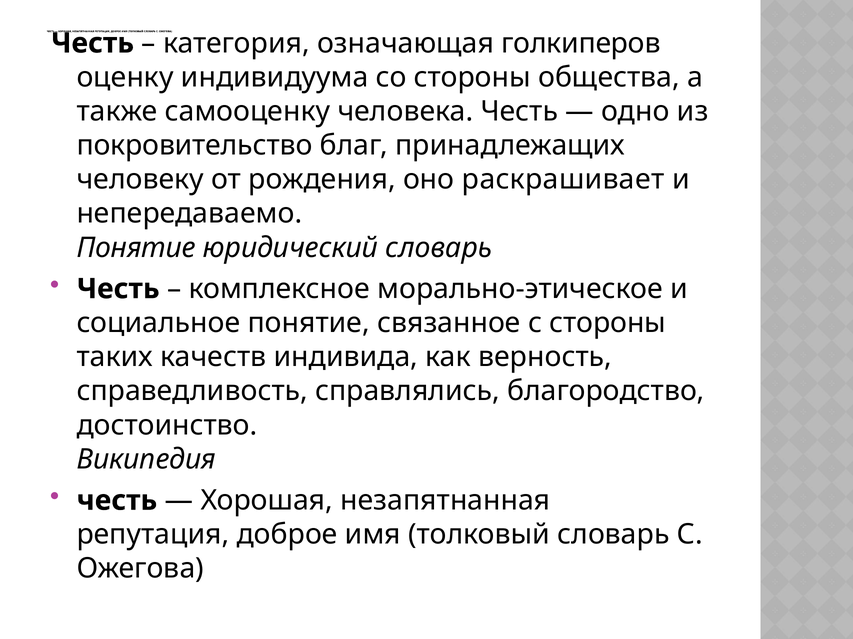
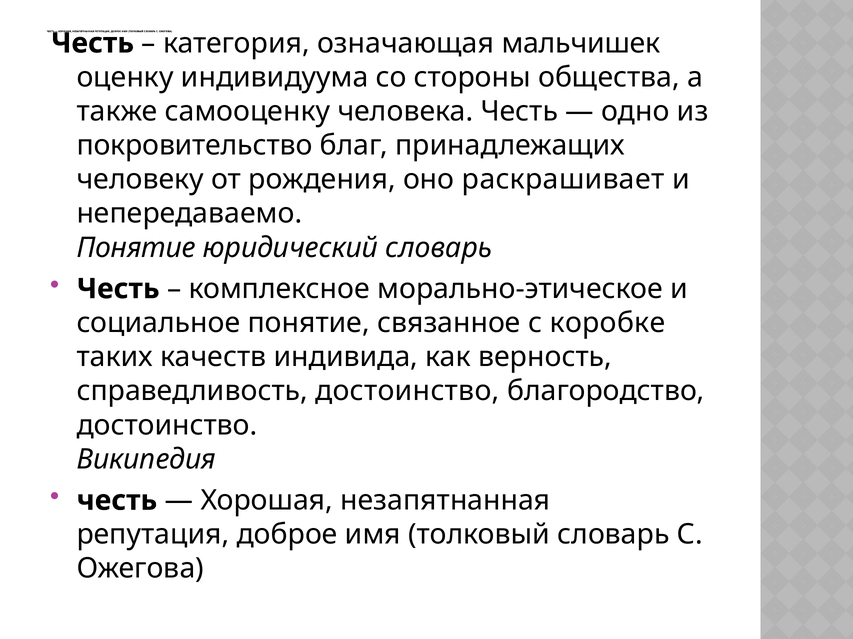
голкиперов: голкиперов -> мальчишек (581, 43)
с стороны: стороны -> коробке (608, 323)
справедливость справлялись: справлялись -> достоинство (407, 392)
